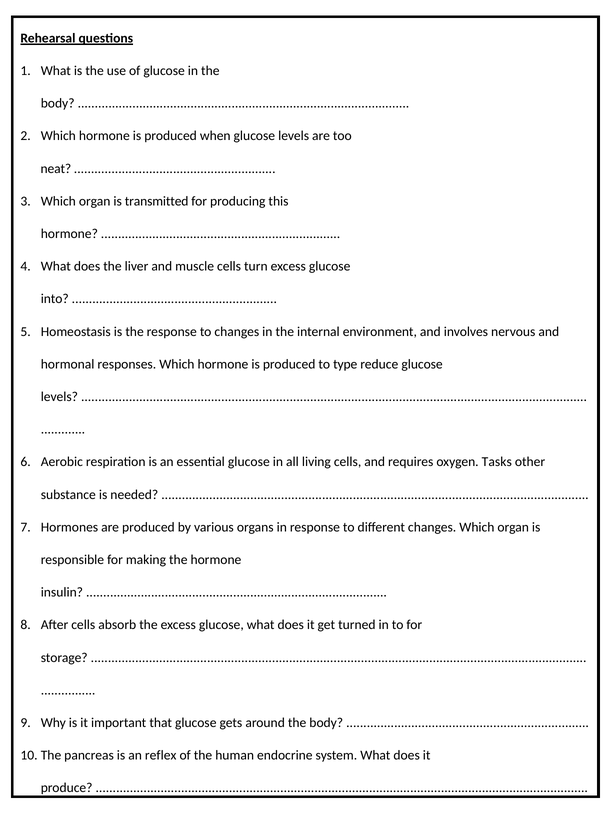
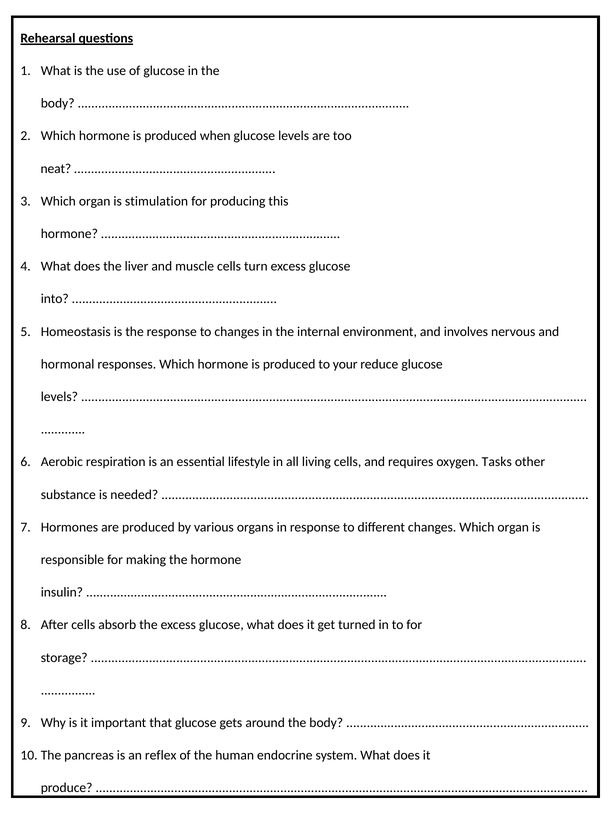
transmitted: transmitted -> stimulation (157, 201)
type: type -> your (345, 364)
essential glucose: glucose -> lifestyle (249, 462)
